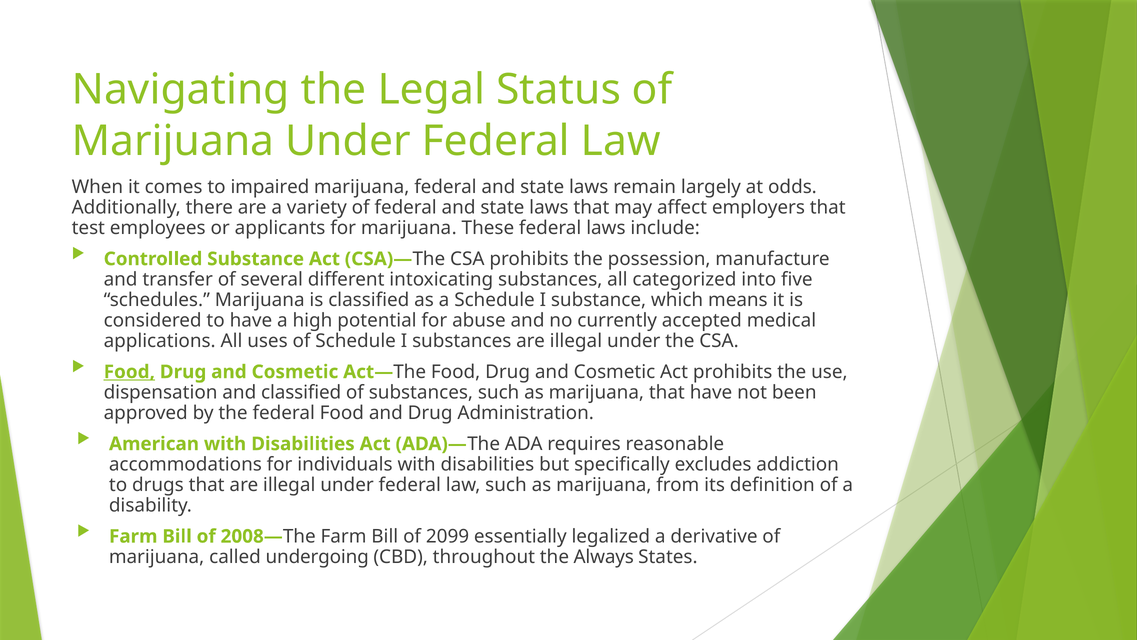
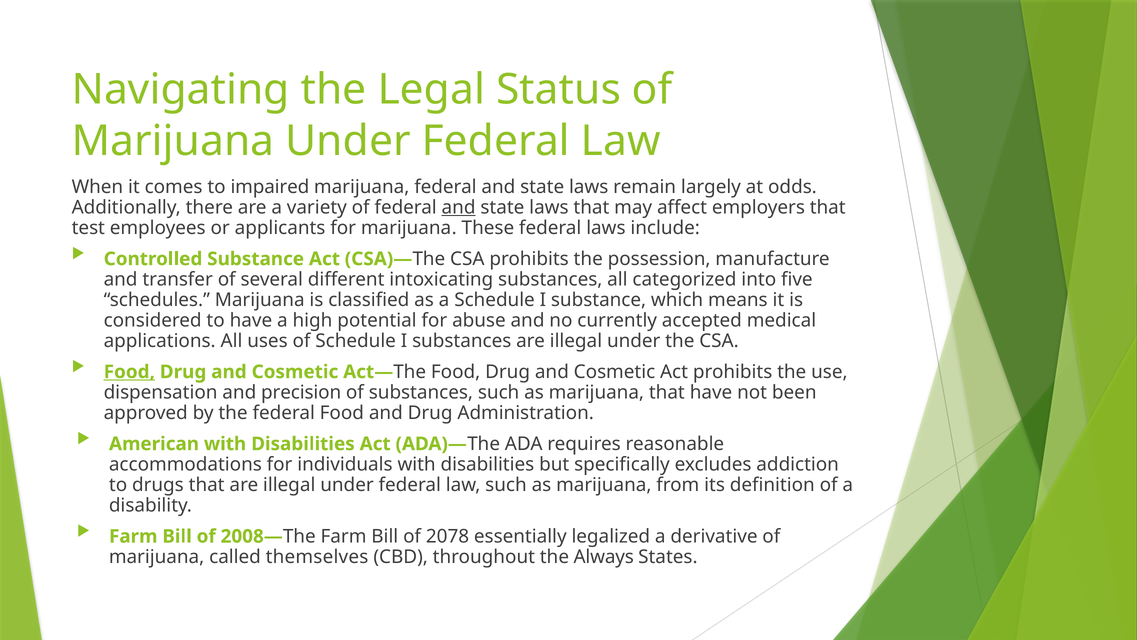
and underline: none -> present (459, 207)
and classified: classified -> precision (301, 392)
2099: 2099 -> 2078 (448, 536)
undergoing: undergoing -> themselves (317, 556)
